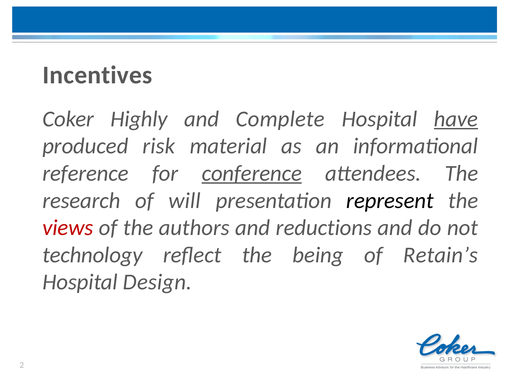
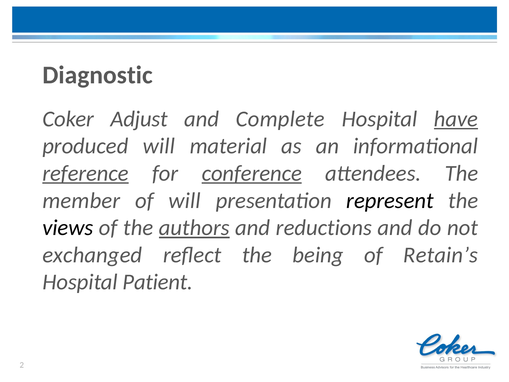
Incentives: Incentives -> Diagnostic (98, 75)
Highly: Highly -> Adjust (139, 119)
produced risk: risk -> will (159, 146)
reference underline: none -> present (85, 173)
research: research -> member (81, 200)
views colour: red -> black (68, 228)
authors underline: none -> present (194, 228)
technology: technology -> exchanged (92, 255)
Design: Design -> Patient (158, 282)
